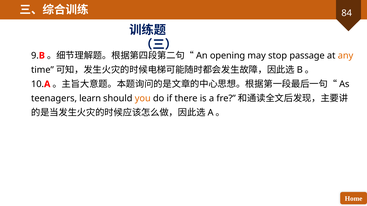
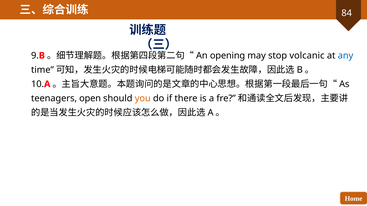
passage: passage -> volcanic (307, 56)
any colour: orange -> blue (346, 56)
learn: learn -> open (90, 99)
